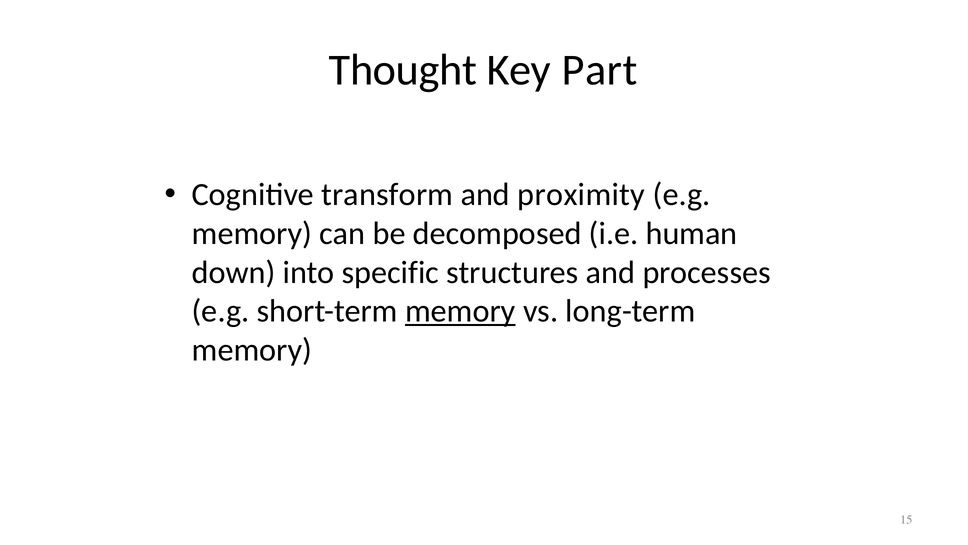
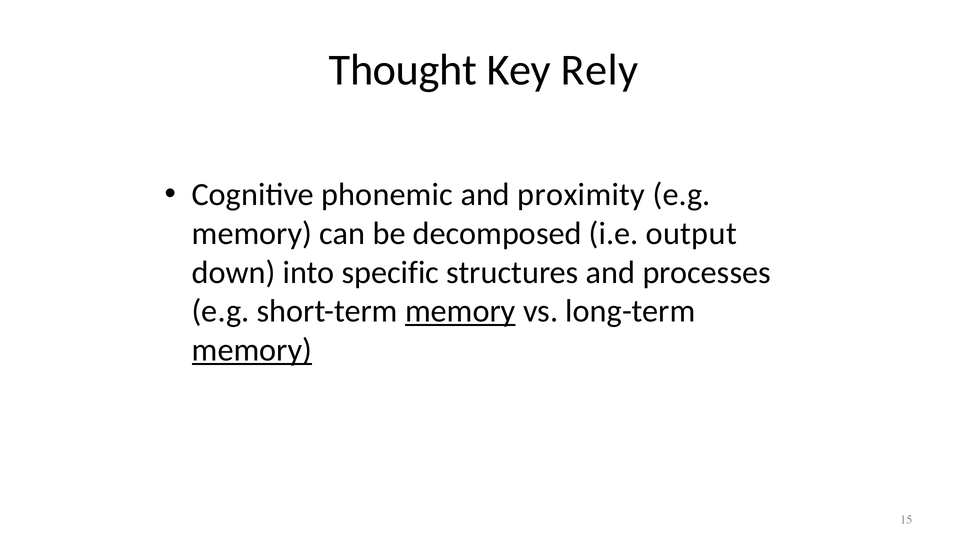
Part: Part -> Rely (600, 70)
transform: transform -> phonemic (387, 195)
human: human -> output (691, 233)
memory underline: none -> present (252, 350)
